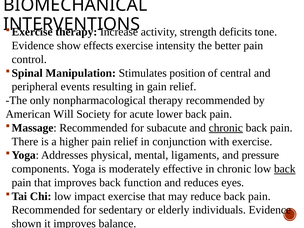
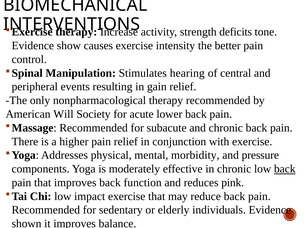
effects: effects -> causes (98, 46)
position: position -> hearing (187, 73)
chronic underline: present -> none (226, 128)
ligaments: ligaments -> morbidity (195, 155)
eyes: eyes -> pink (233, 183)
